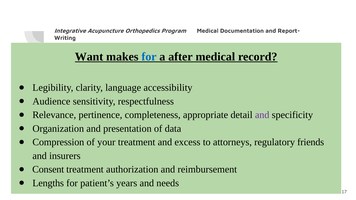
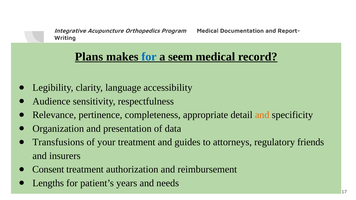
Want: Want -> Plans (89, 57)
after: after -> seem (181, 57)
and colour: purple -> orange (262, 115)
Compression: Compression -> Transfusions (58, 142)
excess: excess -> guides (187, 142)
